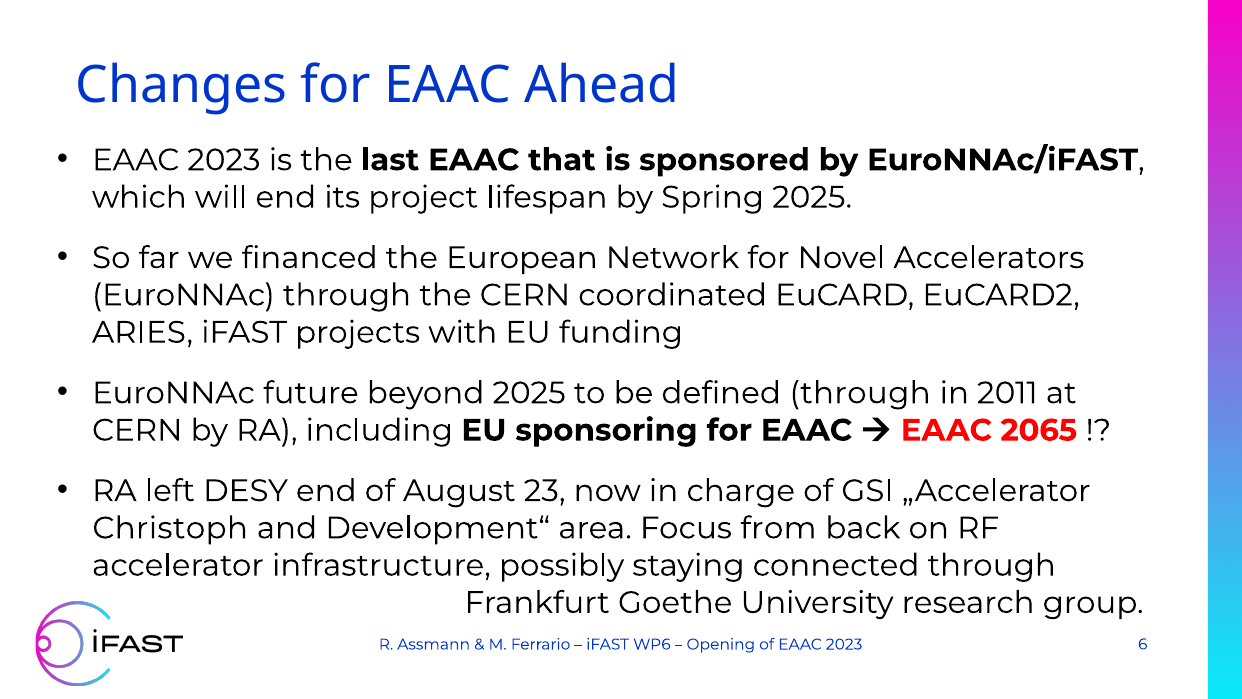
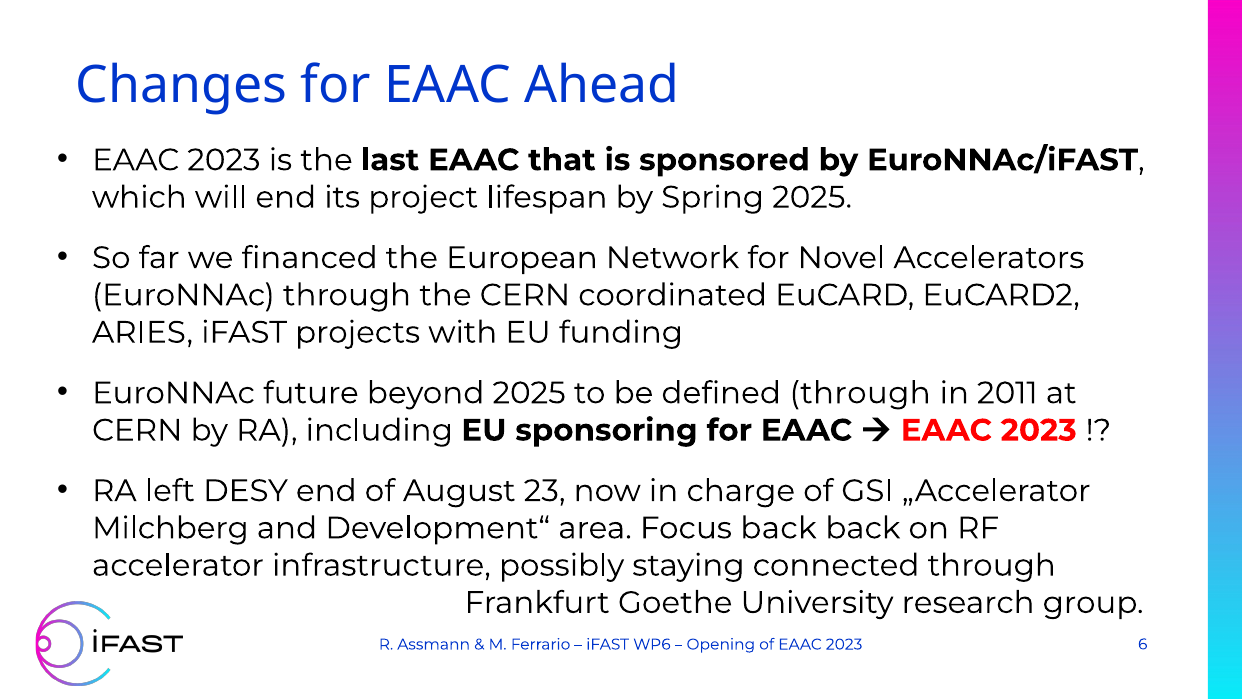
2065: 2065 -> 2023 (1039, 430)
Christoph: Christoph -> Milchberg (170, 528)
Focus from: from -> back (778, 528)
